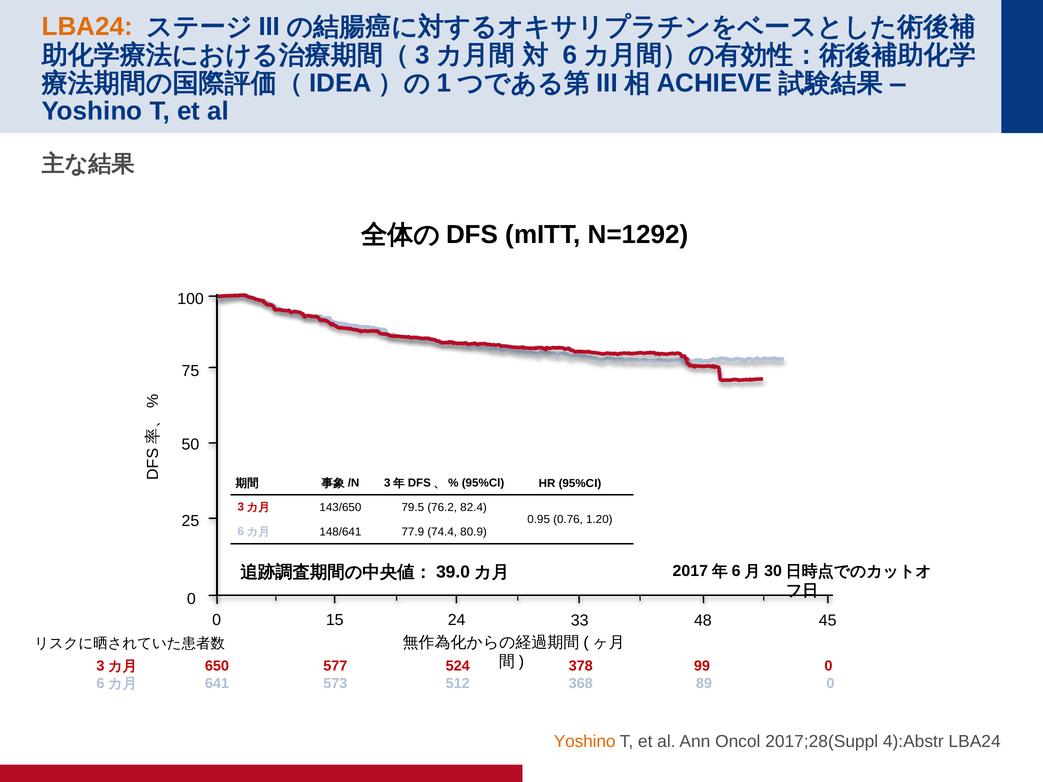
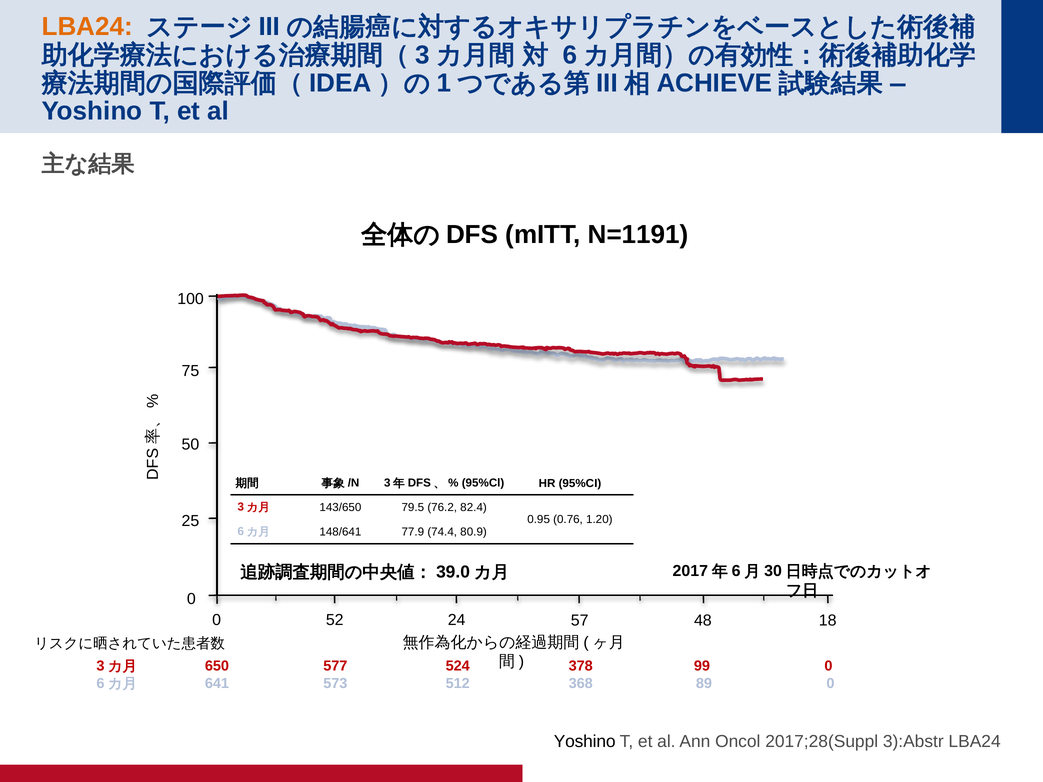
N=1292: N=1292 -> N=1191 (638, 235)
15: 15 -> 52 (335, 620)
33: 33 -> 57 (580, 621)
45: 45 -> 18 (828, 621)
Yoshino colour: orange -> black (585, 742)
4):Abstr: 4):Abstr -> 3):Abstr (913, 742)
